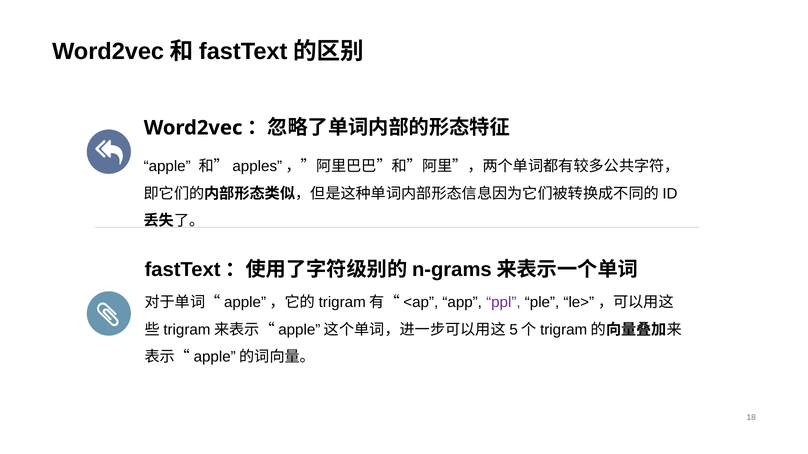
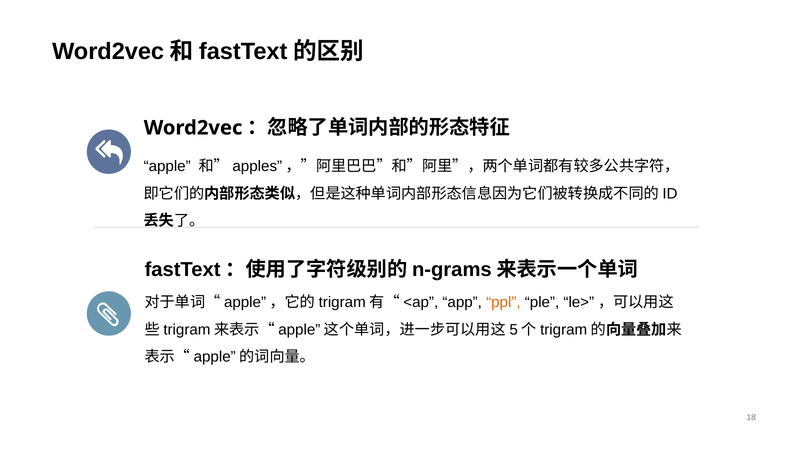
ppl colour: purple -> orange (503, 303)
